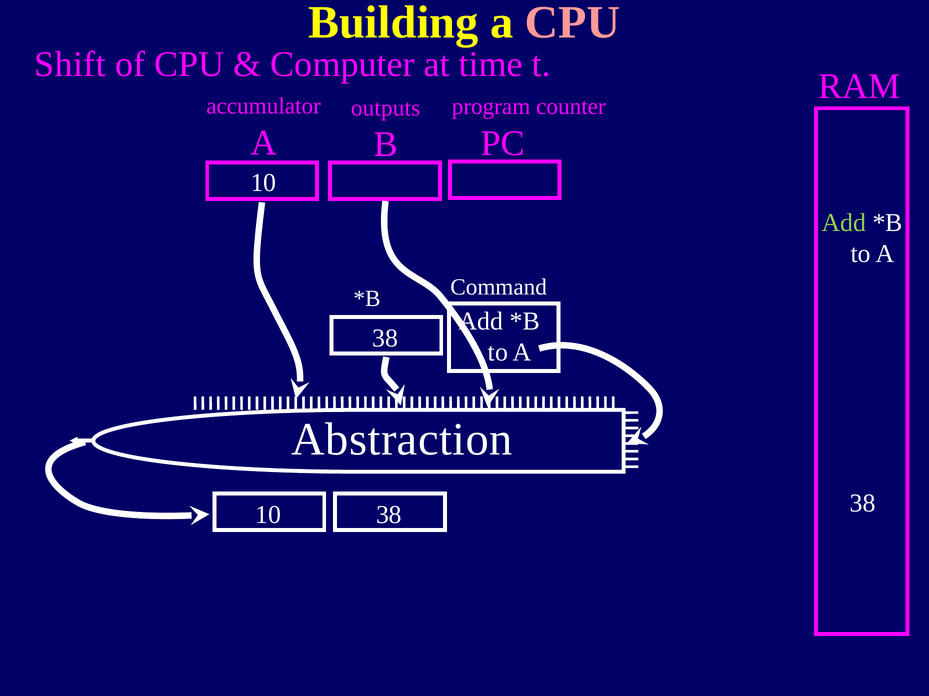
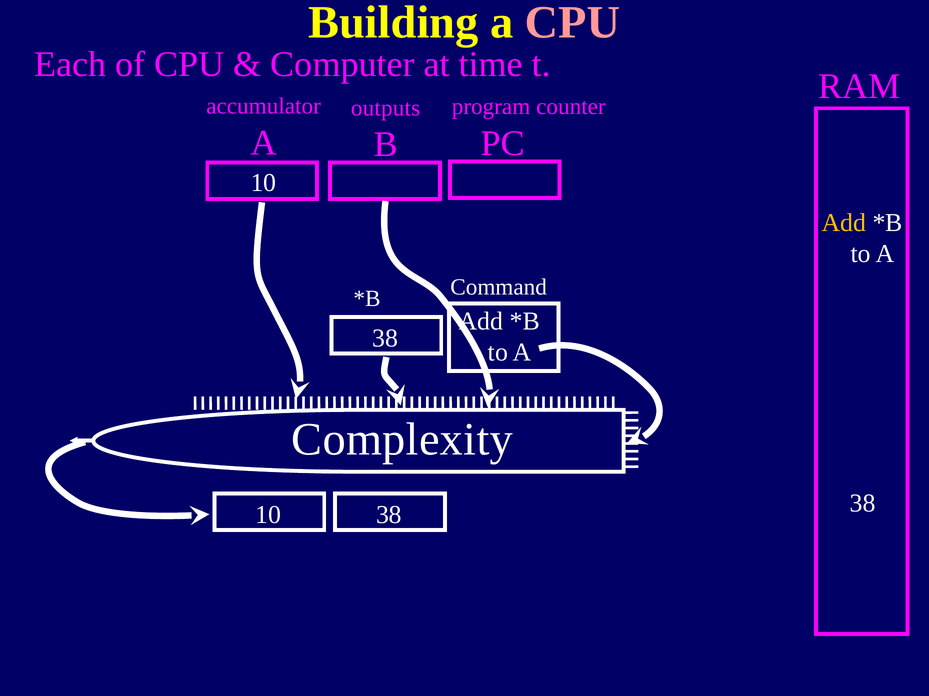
Shift: Shift -> Each (70, 64)
Add colour: light green -> yellow (844, 223)
Abstraction: Abstraction -> Complexity (402, 440)
